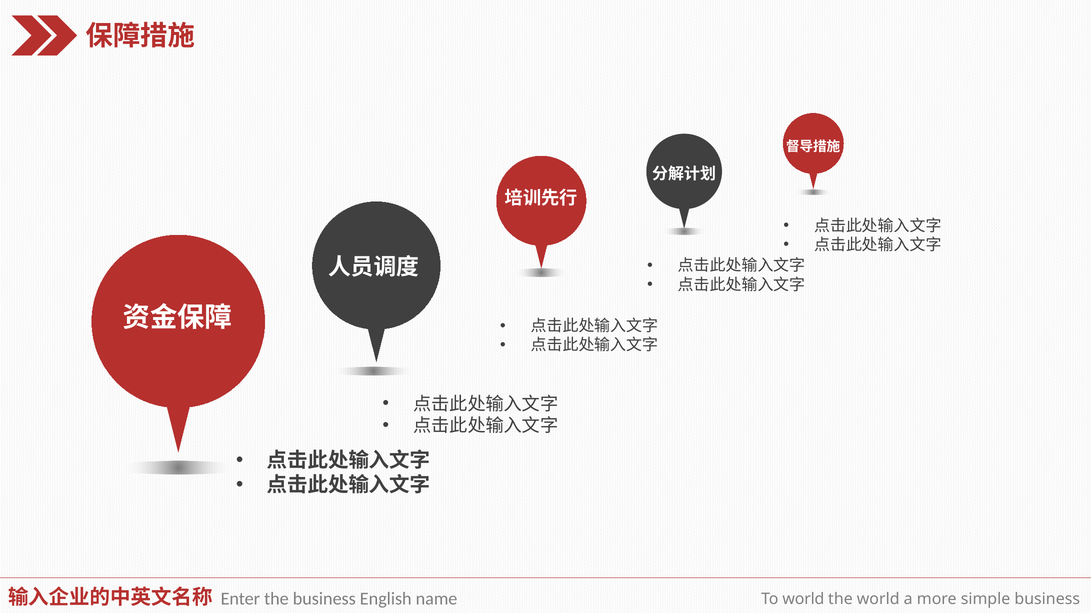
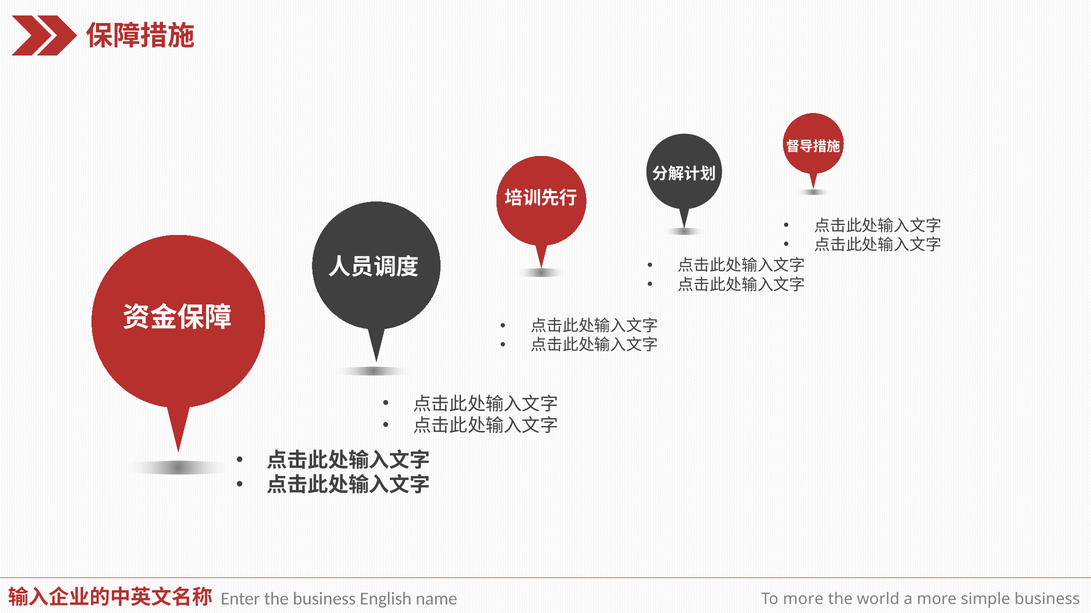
To world: world -> more (803, 599)
